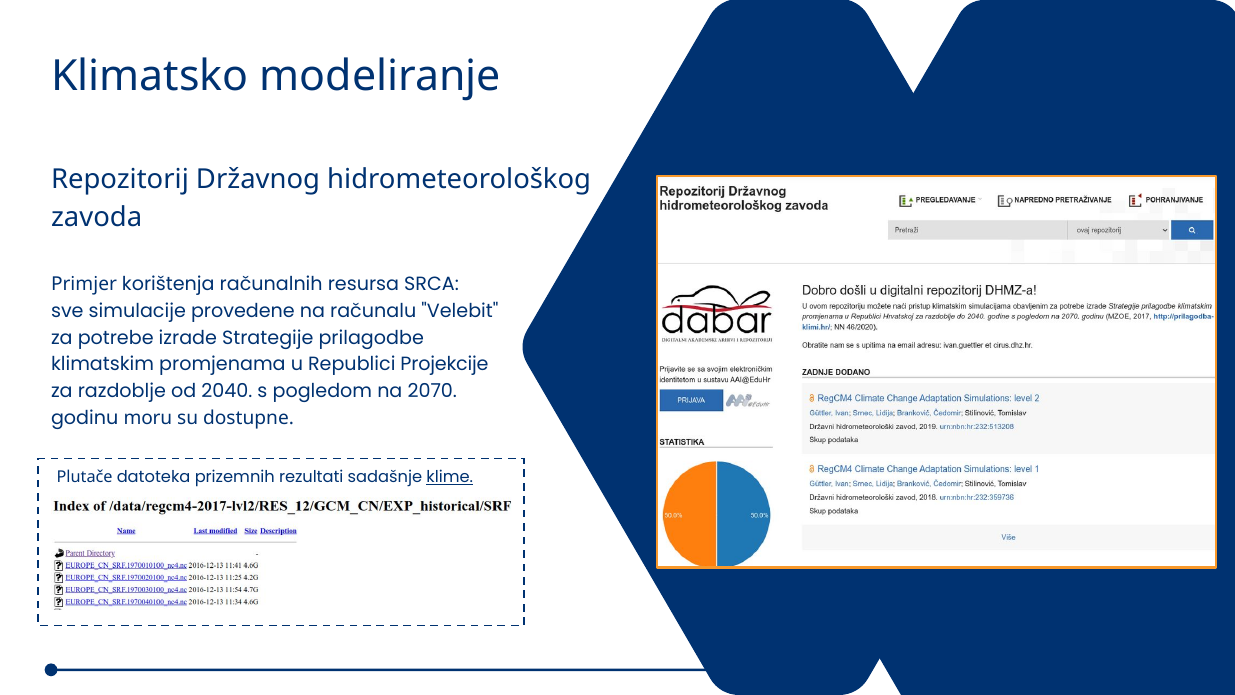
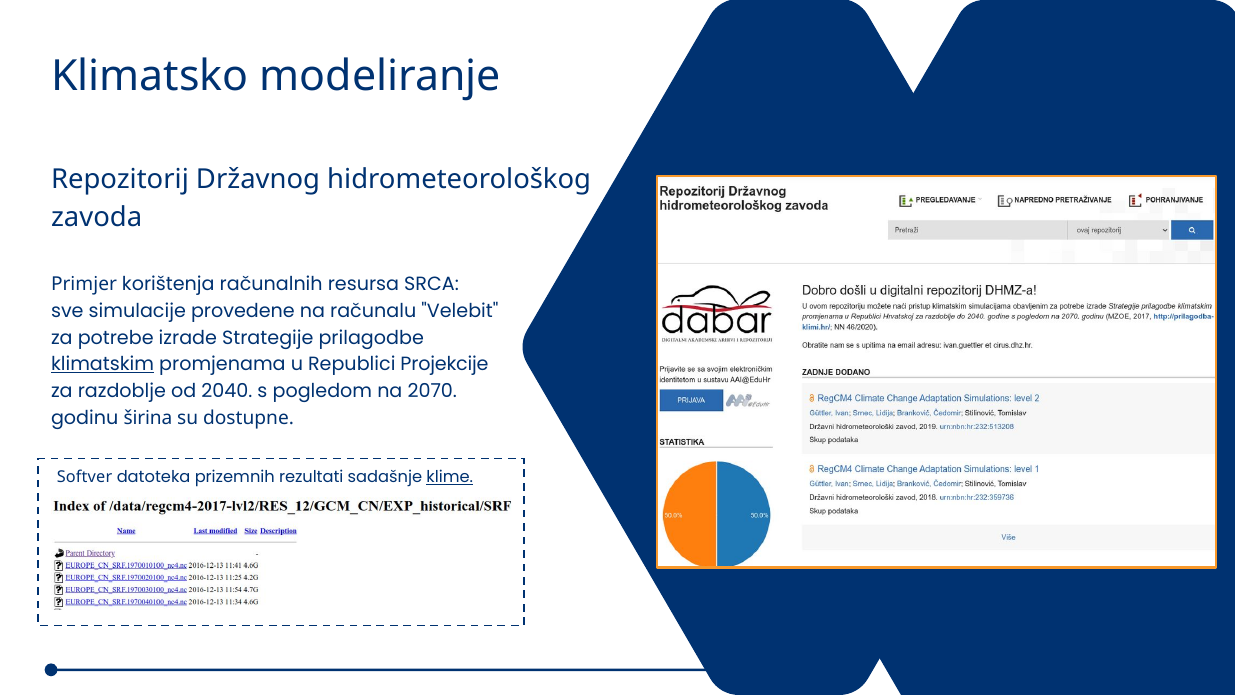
klimatskim underline: none -> present (103, 364)
moru: moru -> širina (148, 418)
Plutače: Plutače -> Softver (85, 477)
